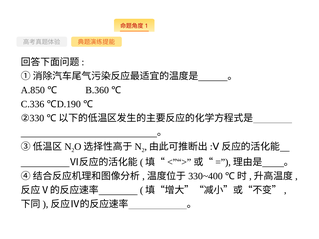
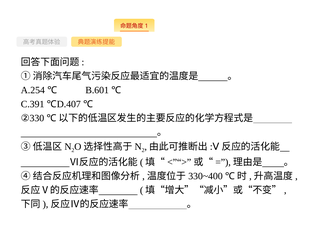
A.850: A.850 -> A.254 (33, 90)
B.360: B.360 -> B.601 (97, 90)
C.336: C.336 -> C.391 (33, 104)
D.190: D.190 -> D.407 (69, 104)
